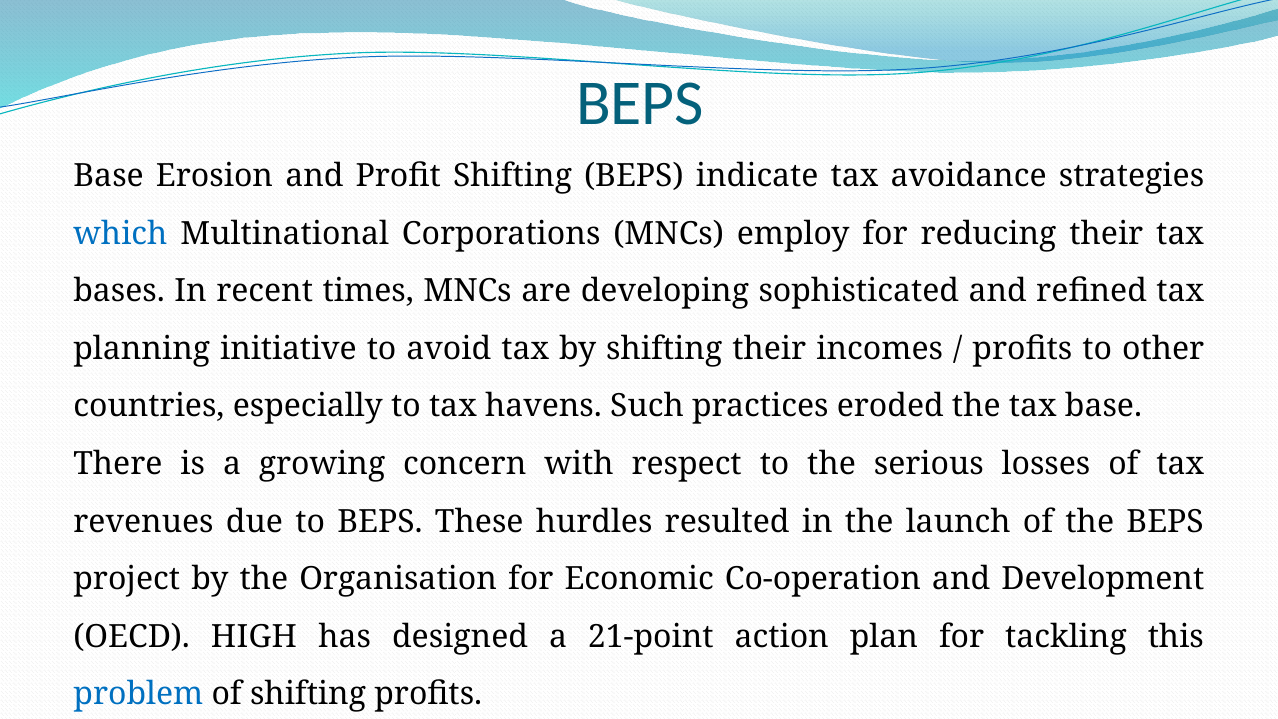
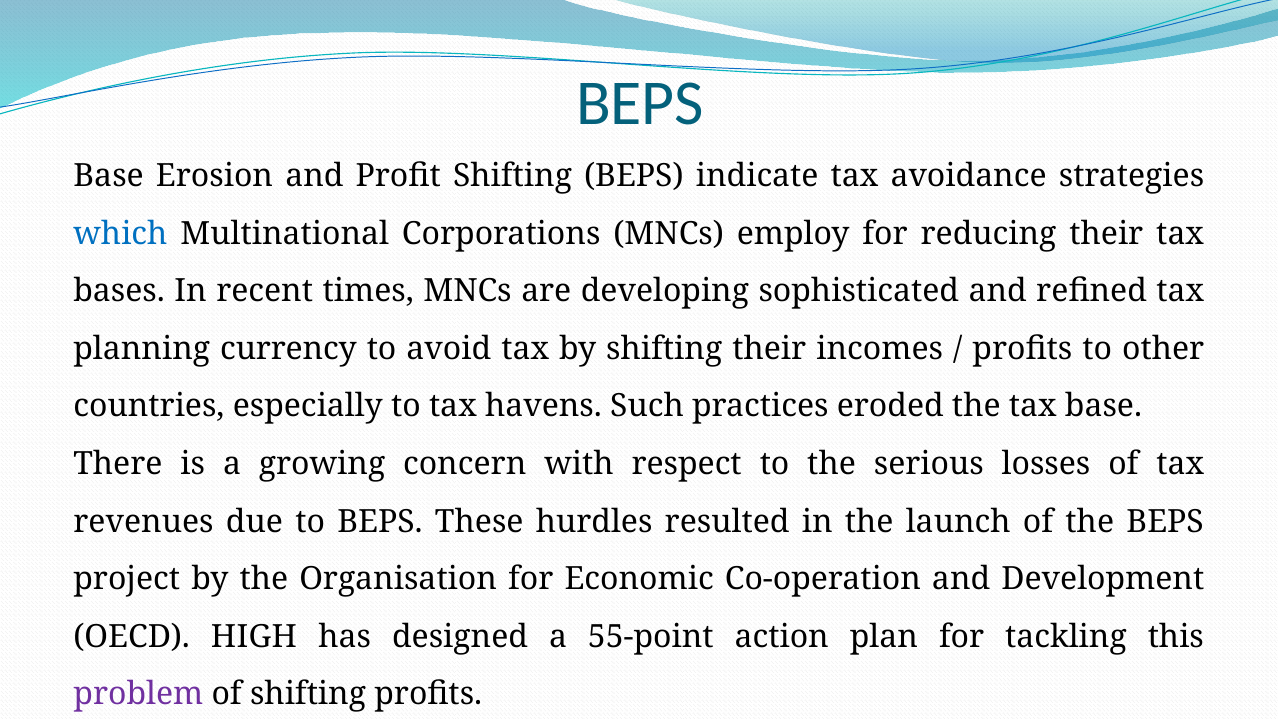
initiative: initiative -> currency (288, 349)
21-point: 21-point -> 55-point (651, 636)
problem colour: blue -> purple (138, 694)
